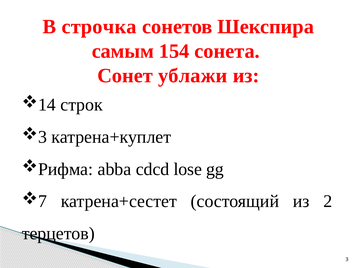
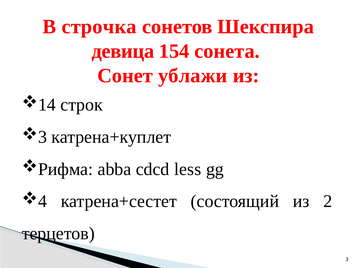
самым: самым -> девица (123, 51)
lose: lose -> less (188, 169)
7: 7 -> 4 (43, 201)
